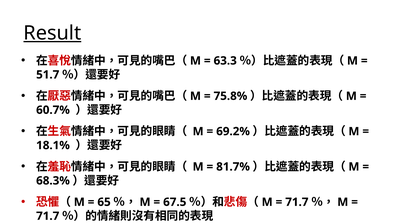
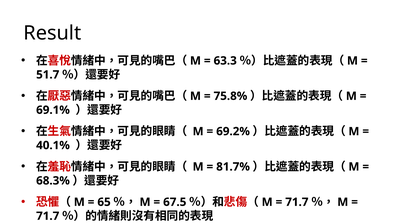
Result underline: present -> none (52, 33)
60.7%: 60.7% -> 69.1% (53, 110)
18.1%: 18.1% -> 40.1% (53, 146)
